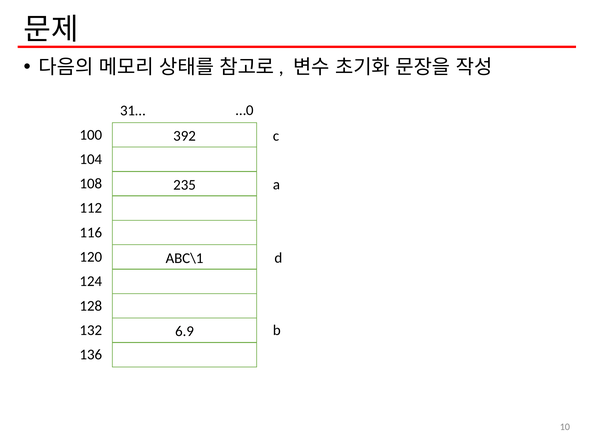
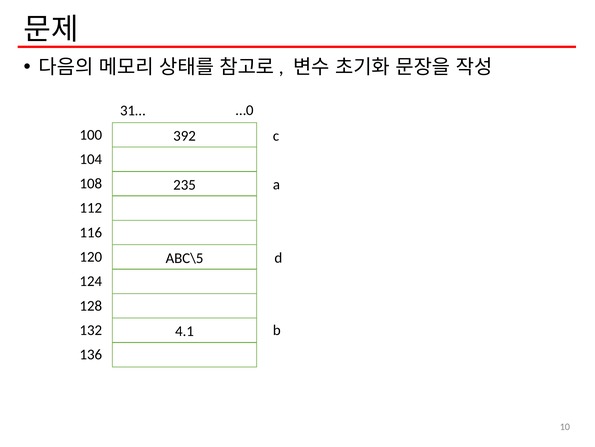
ABC\1: ABC\1 -> ABC\5 (185, 258)
6.9: 6.9 -> 4.1 (185, 331)
